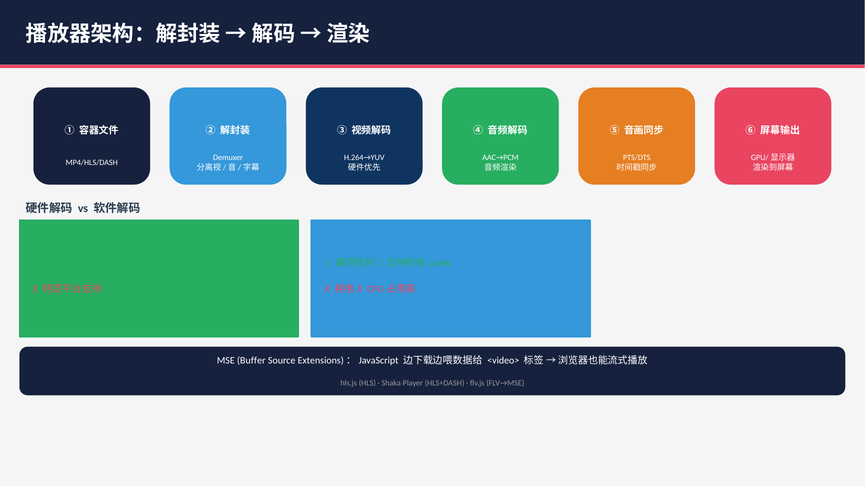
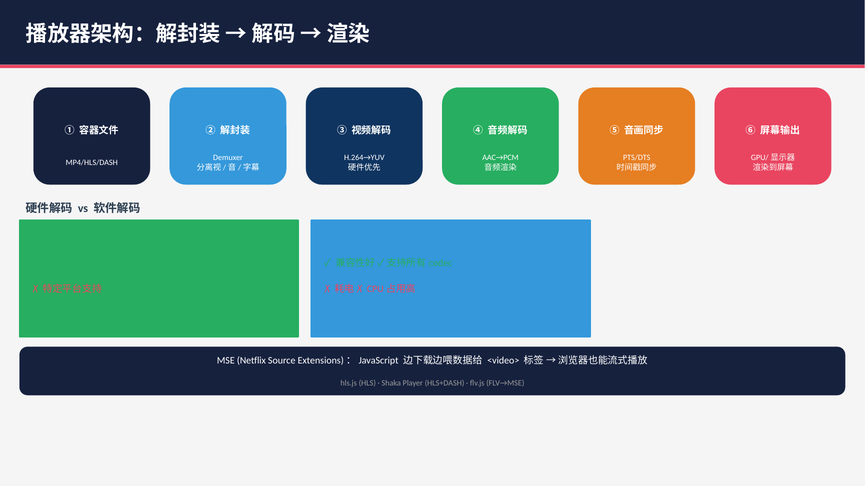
Buffer: Buffer -> Netflix (251, 361)
